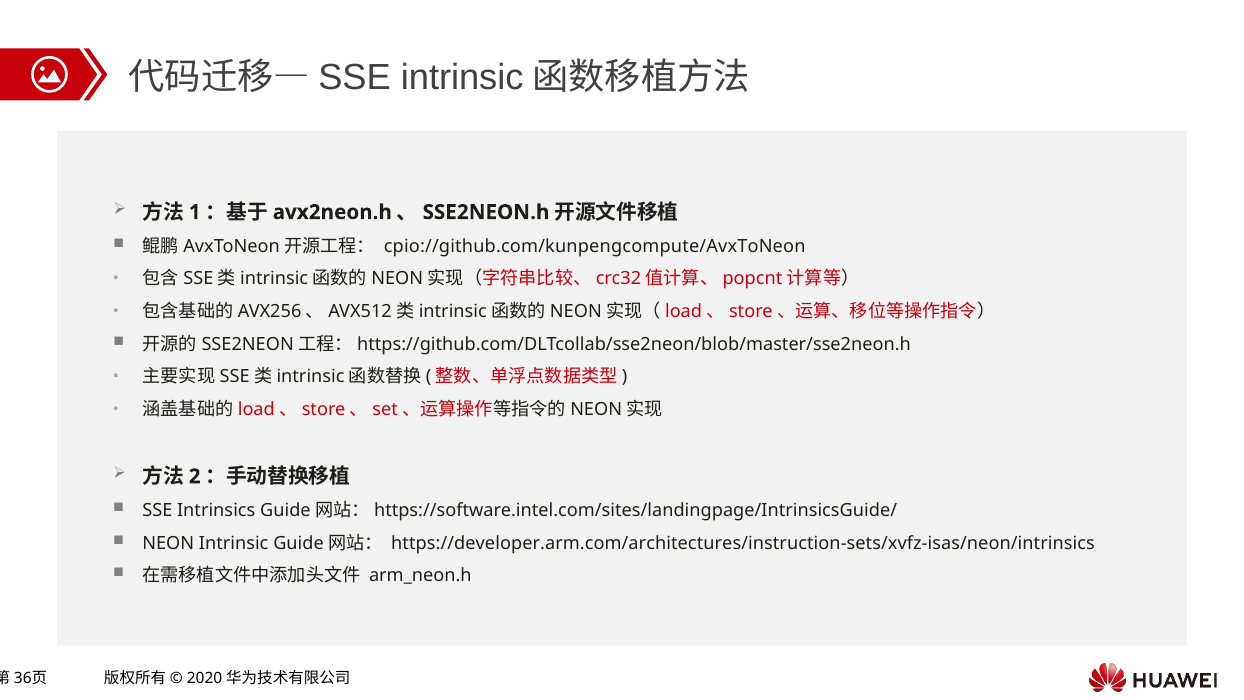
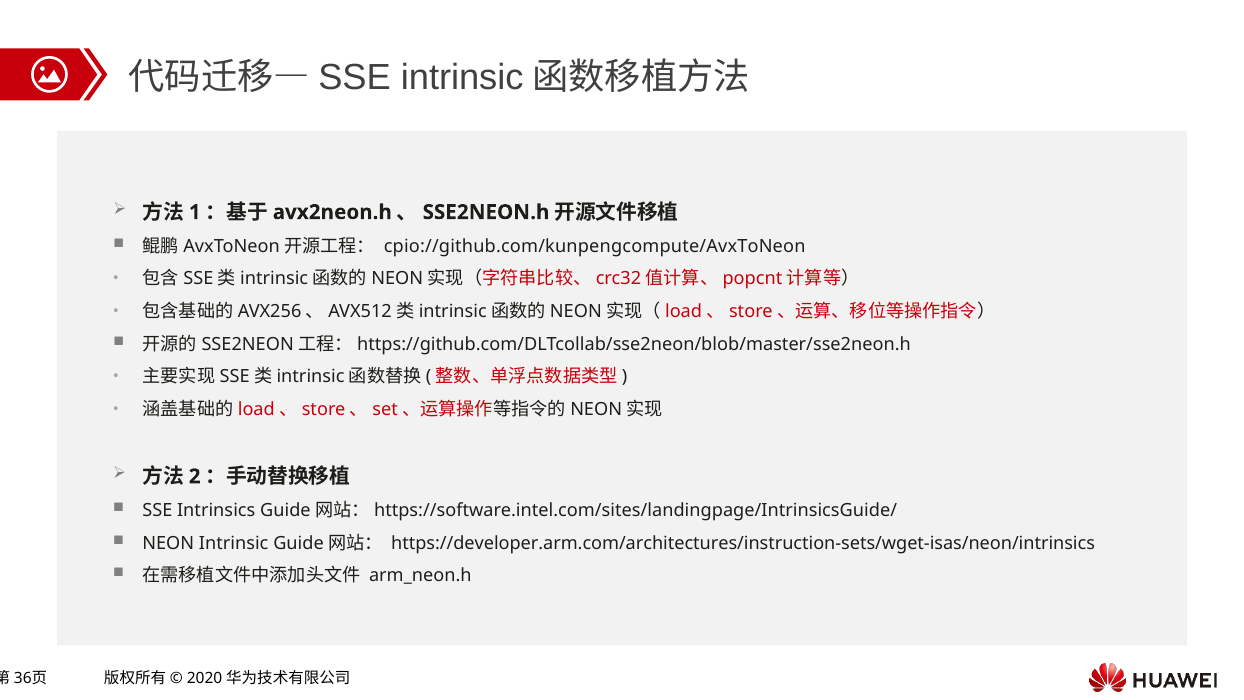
https://developer.arm.com/architectures/instruction-sets/xvfz-isas/neon/intrinsics: https://developer.arm.com/architectures/instruction-sets/xvfz-isas/neon/intrinsics -> https://developer.arm.com/architectures/instruction-sets/wget-isas/neon/intrinsics (743, 543)
